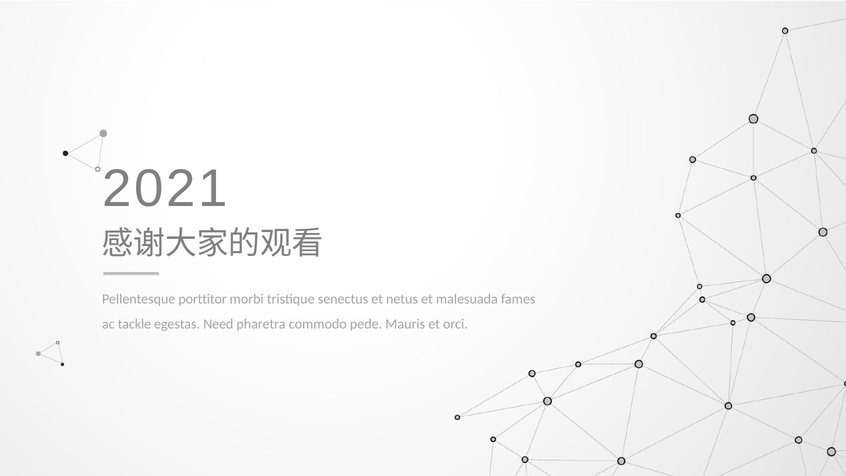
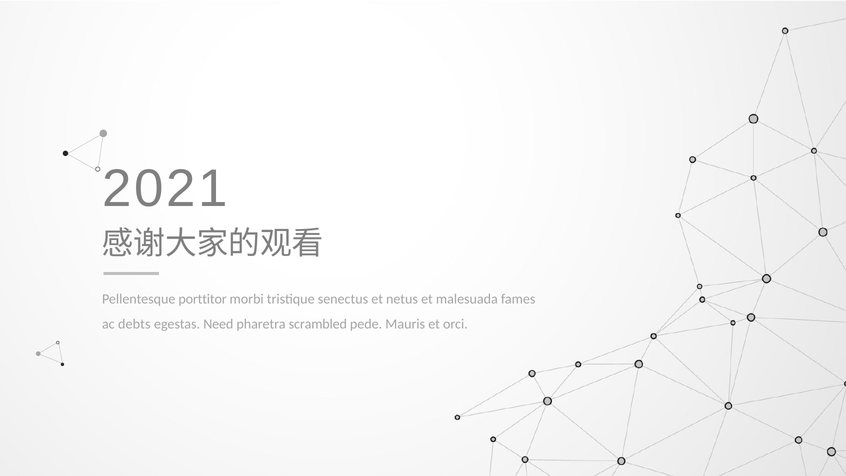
tackle: tackle -> debts (134, 324)
commodo: commodo -> scrambled (318, 324)
